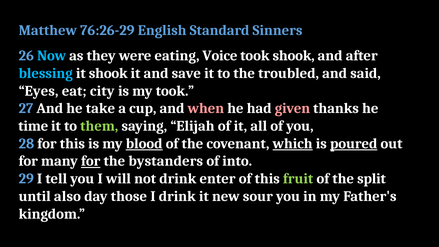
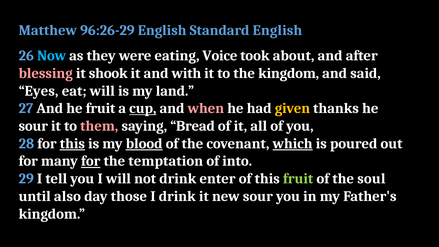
76:26-29: 76:26-29 -> 96:26-29 (107, 30)
Standard Sinners: Sinners -> English (277, 30)
took shook: shook -> about (294, 56)
blessing colour: light blue -> pink (46, 73)
save: save -> with (186, 73)
the troubled: troubled -> kingdom (289, 73)
eat city: city -> will (102, 91)
my took: took -> land (175, 91)
he take: take -> fruit (101, 108)
cup underline: none -> present (143, 108)
given colour: pink -> yellow (292, 108)
time: time -> sour (33, 126)
them colour: light green -> pink (99, 126)
Elijah: Elijah -> Bread (193, 126)
this underline: none -> present (72, 144)
poured underline: present -> none (354, 144)
bystanders: bystanders -> temptation (166, 161)
split: split -> soul (371, 179)
